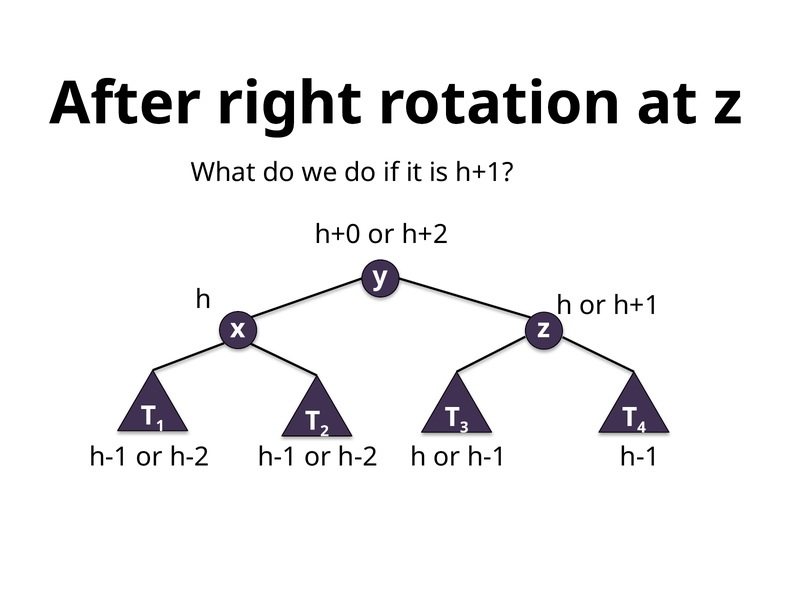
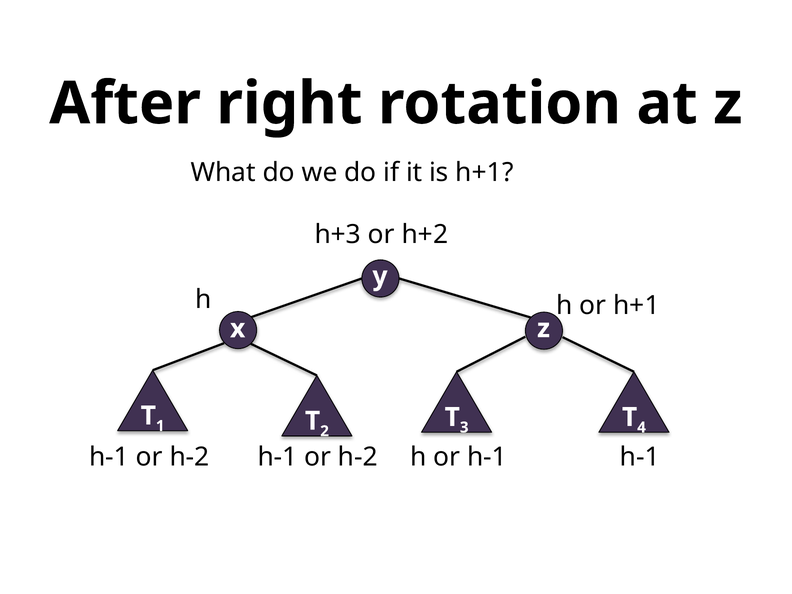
h+0: h+0 -> h+3 (338, 235)
